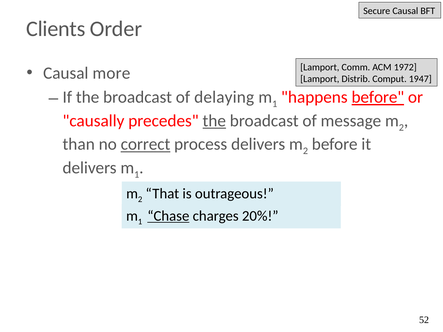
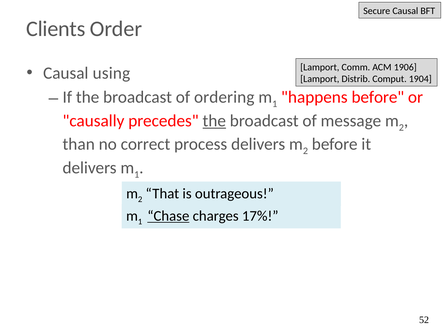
1972: 1972 -> 1906 (405, 67)
more: more -> using (111, 73)
1947: 1947 -> 1904 (420, 79)
delaying: delaying -> ordering (224, 97)
before underline: present -> none (378, 97)
correct underline: present -> none (146, 144)
20%: 20% -> 17% (260, 216)
